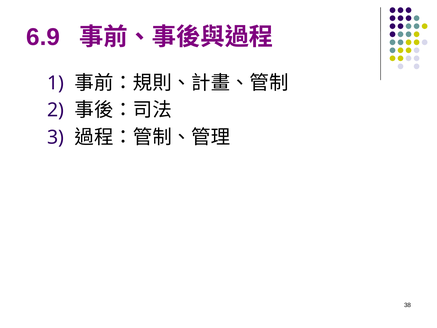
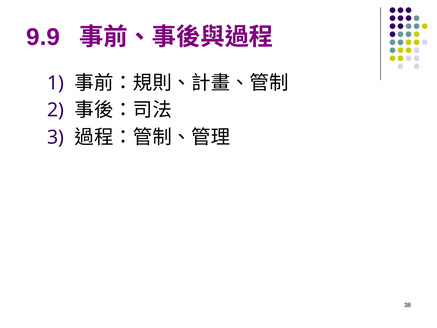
6.9: 6.9 -> 9.9 (43, 37)
